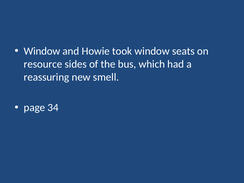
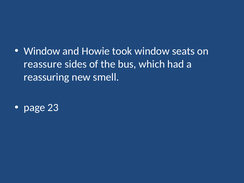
resource: resource -> reassure (43, 64)
34: 34 -> 23 (53, 108)
